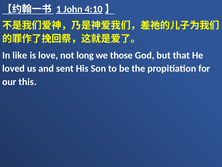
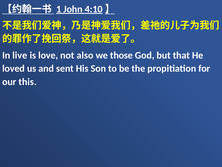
like: like -> live (20, 55)
long: long -> also (85, 55)
